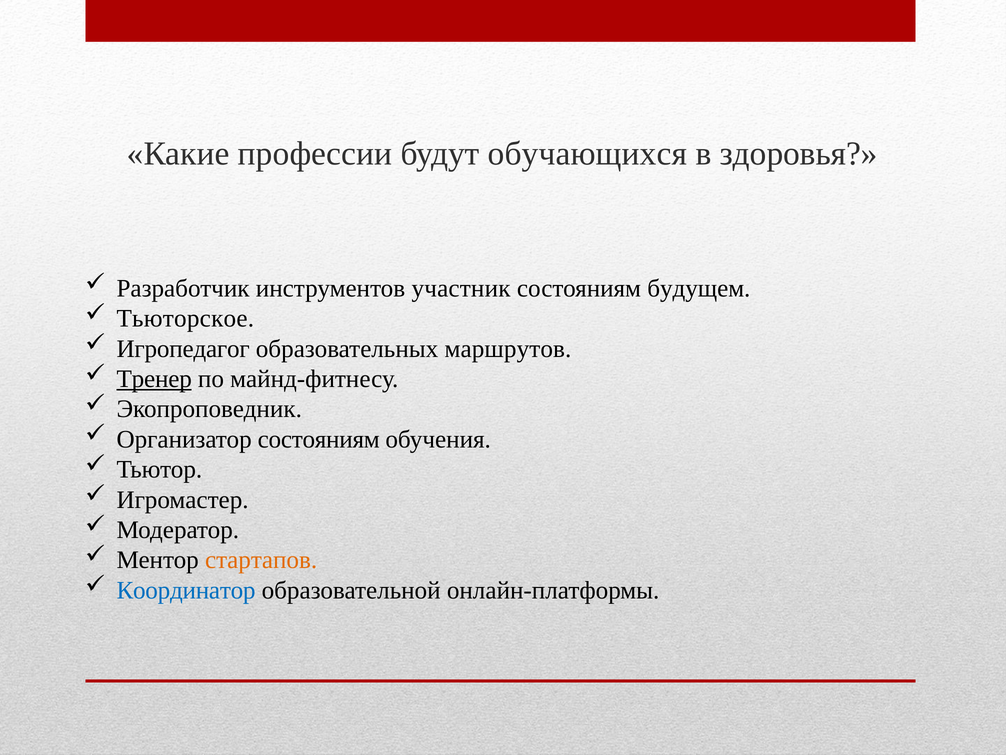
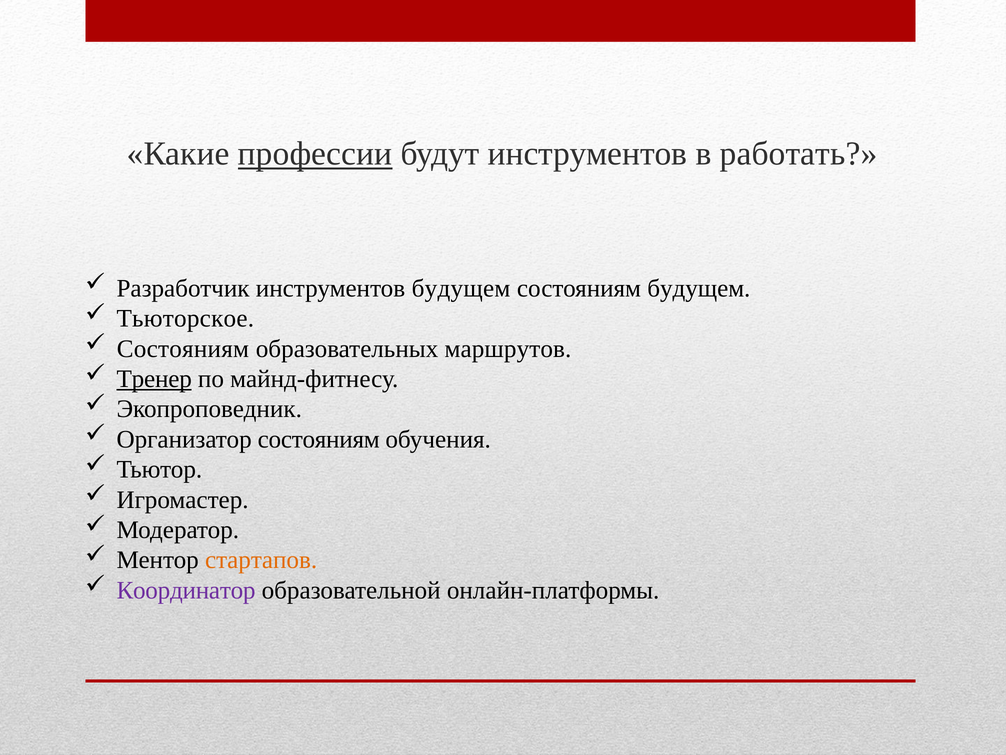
профессии underline: none -> present (315, 154)
будут обучающихся: обучающихся -> инструментов (588, 154)
здоровья: здоровья -> работать (799, 154)
инструментов участник: участник -> будущем (461, 288)
Игропедагог: Игропедагог -> Состояниям (183, 348)
Координатор colour: blue -> purple (186, 590)
